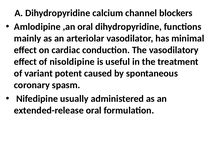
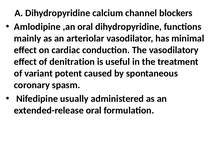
nisoldipine: nisoldipine -> denitration (72, 62)
